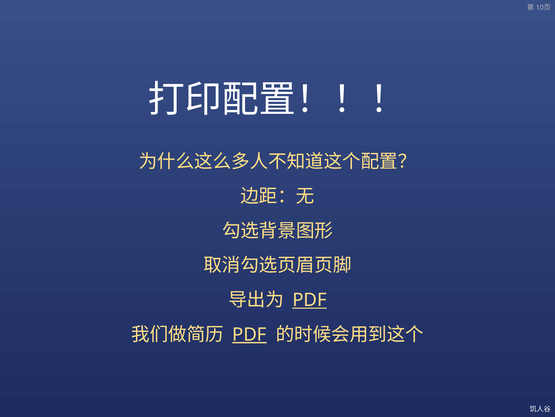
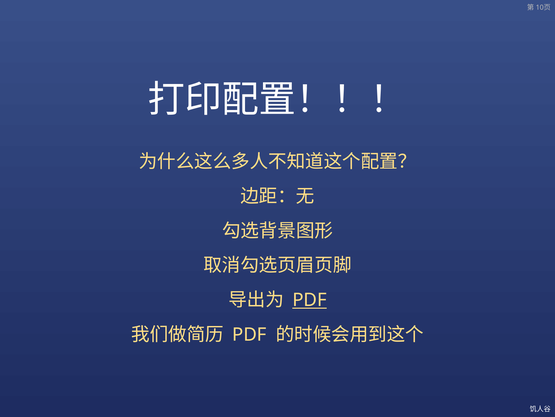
PDF underline: present -> none (249, 334)
